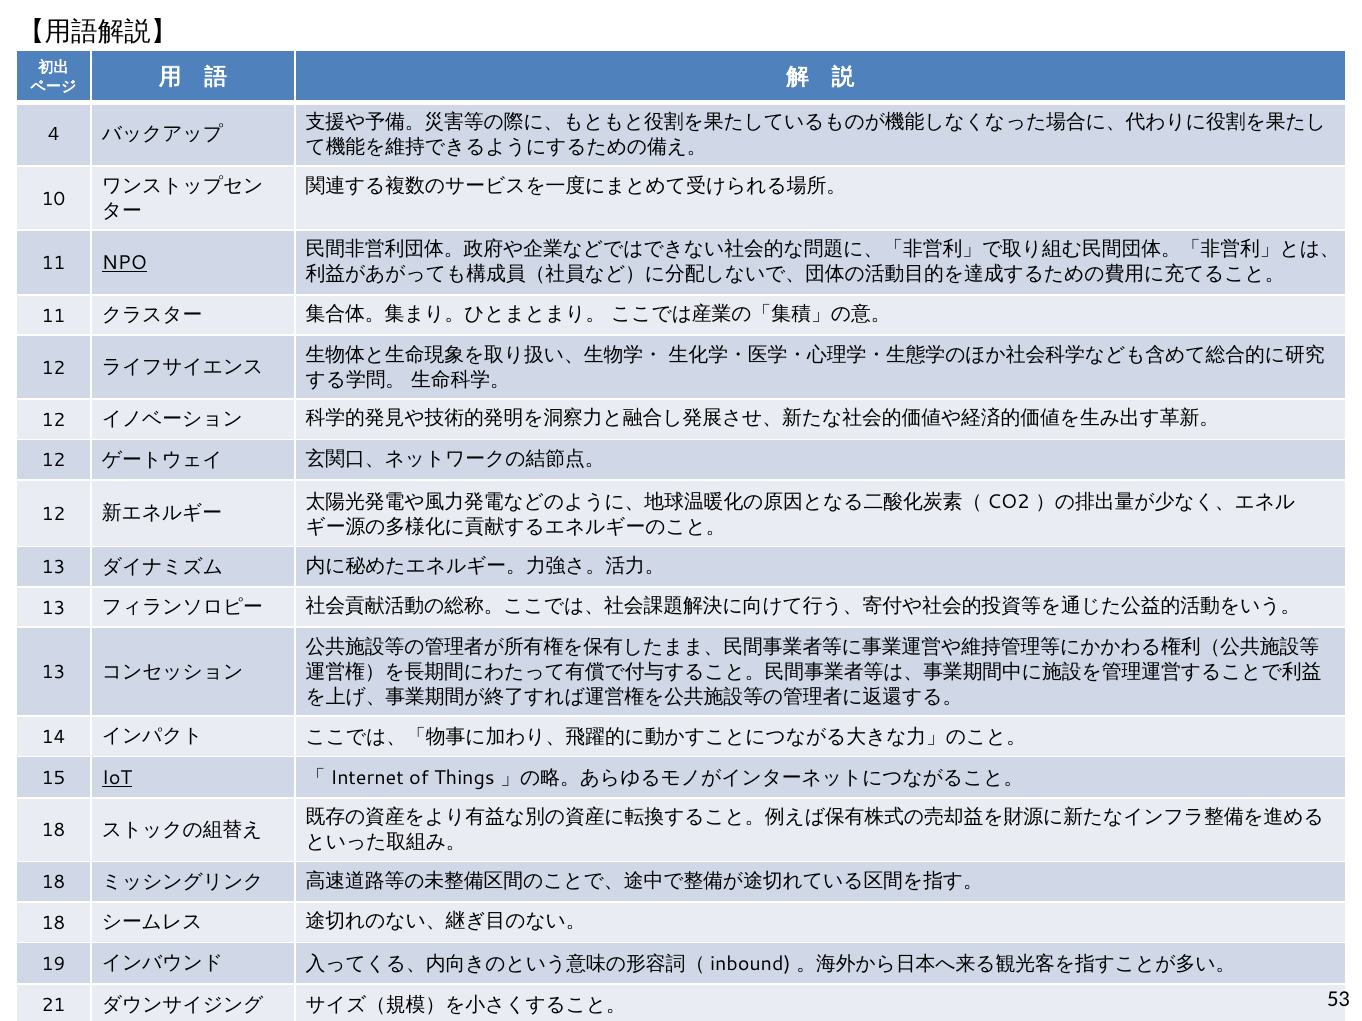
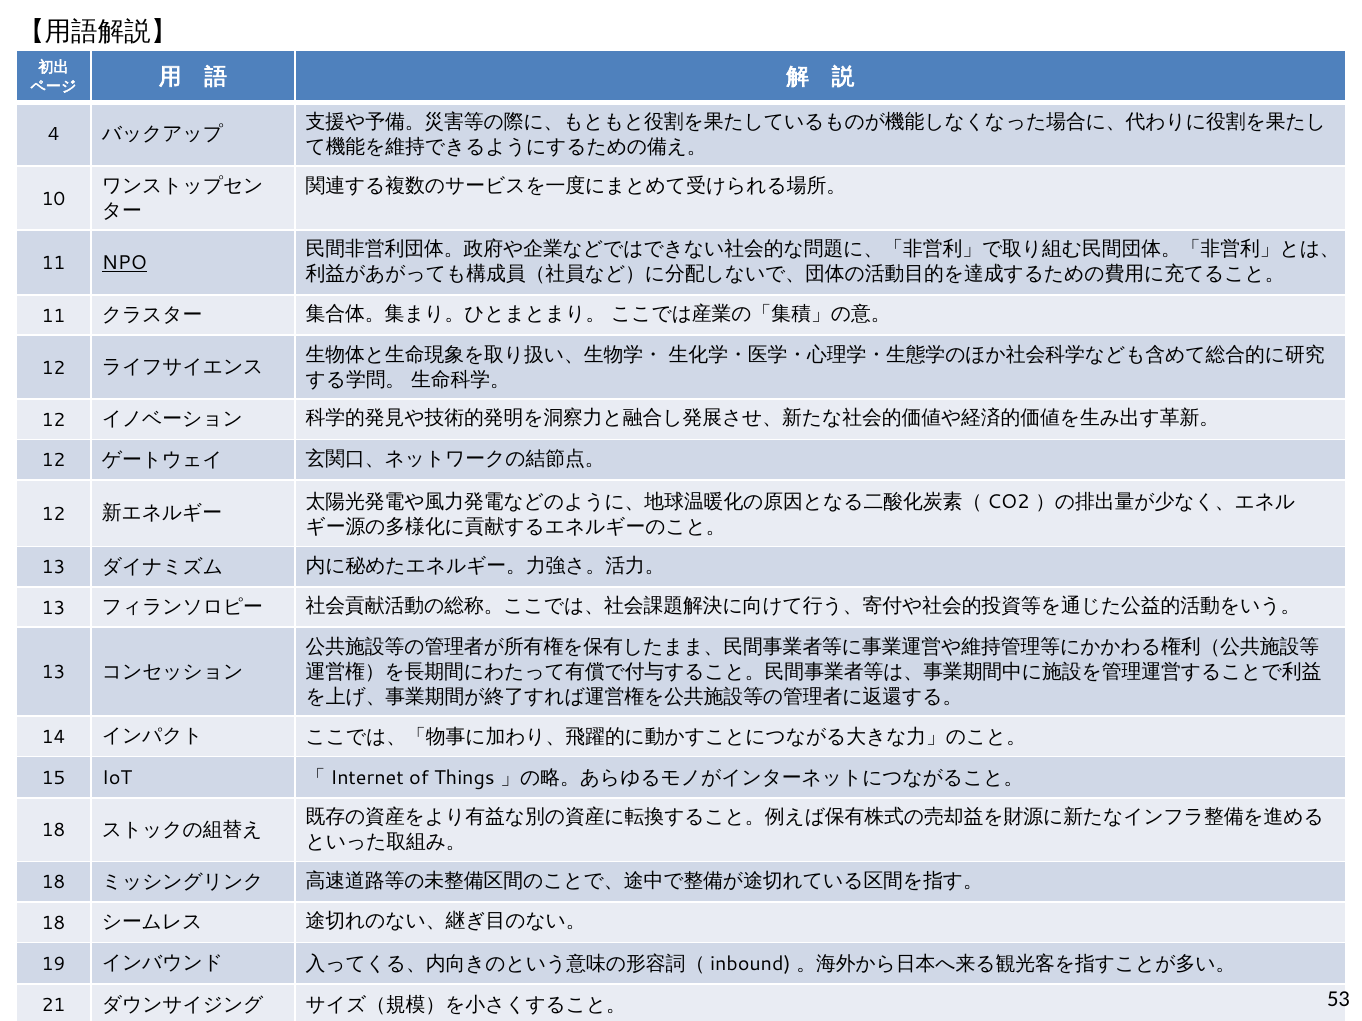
IoT underline: present -> none (117, 779)
